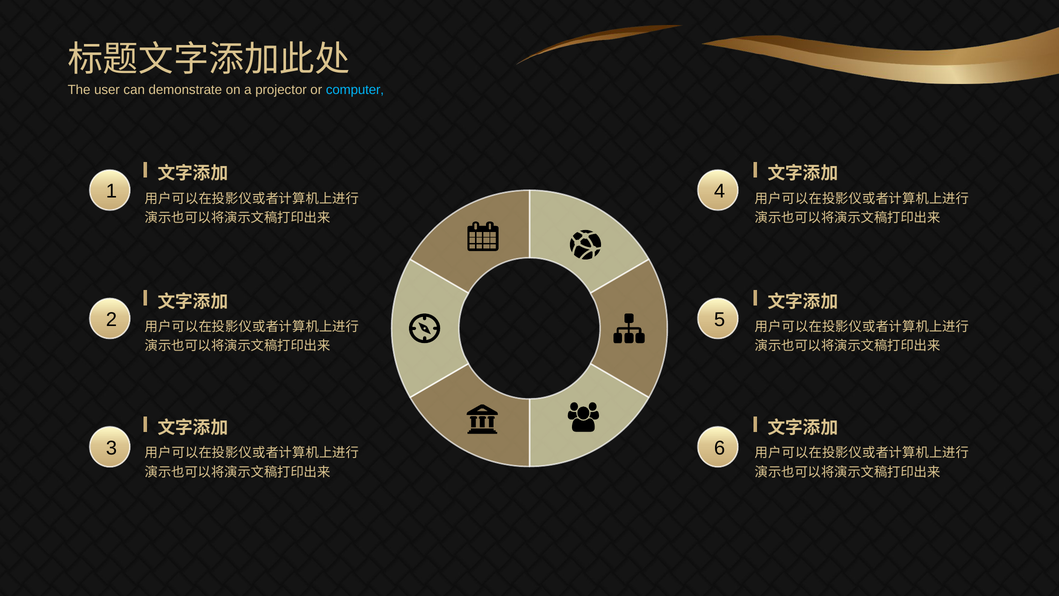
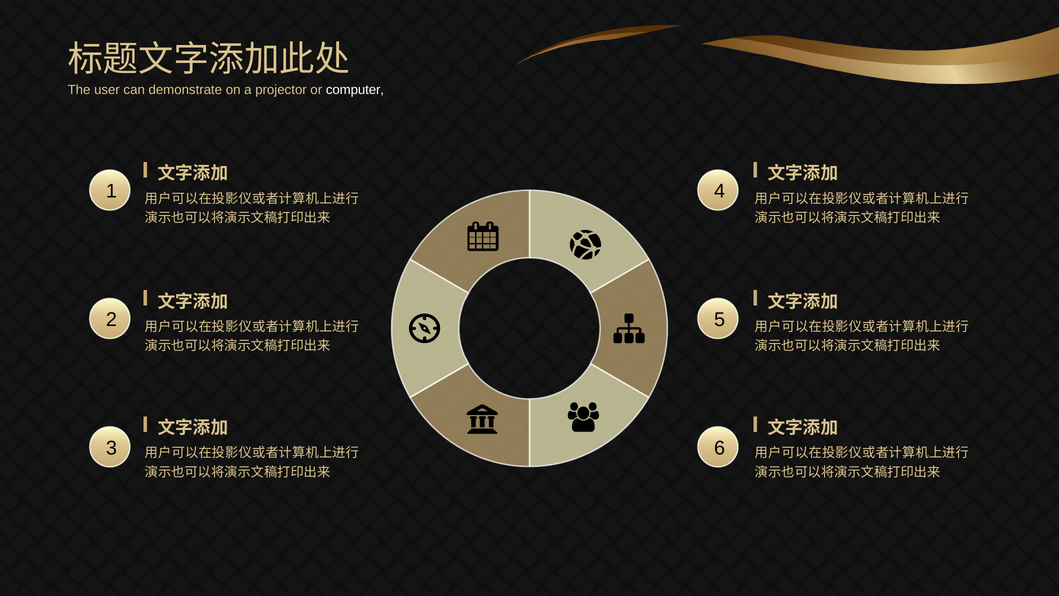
computer colour: light blue -> white (355, 90)
